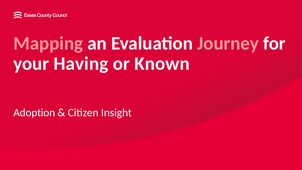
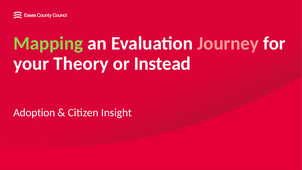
Mapping colour: pink -> light green (48, 43)
Having: Having -> Theory (81, 64)
Known: Known -> Instead (162, 64)
